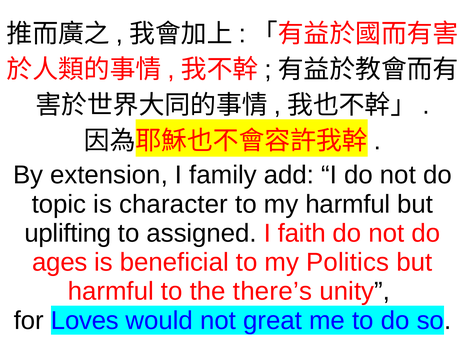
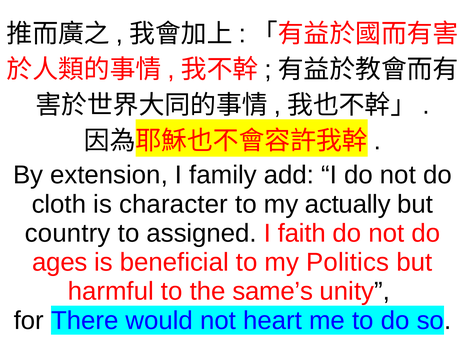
topic: topic -> cloth (59, 204)
my harmful: harmful -> actually (348, 204)
uplifting: uplifting -> country (68, 233)
there’s: there’s -> same’s (273, 291)
Loves: Loves -> There (85, 320)
great: great -> heart (273, 320)
